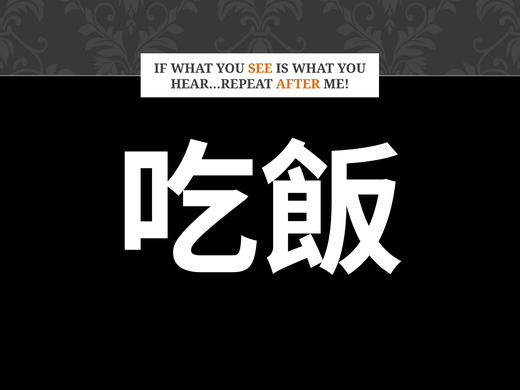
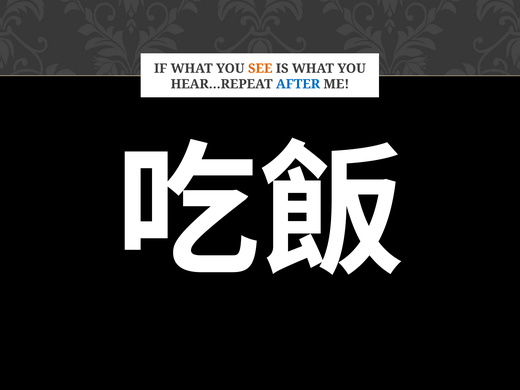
AFTER colour: orange -> blue (298, 84)
